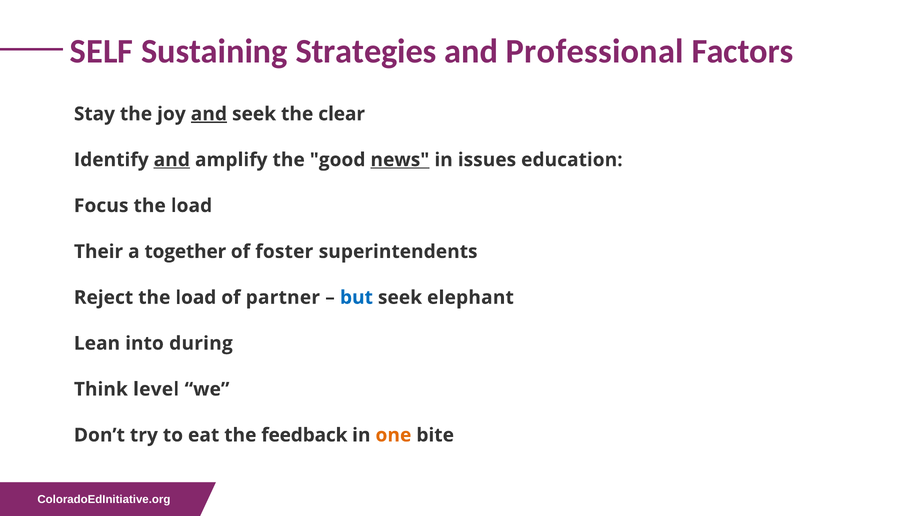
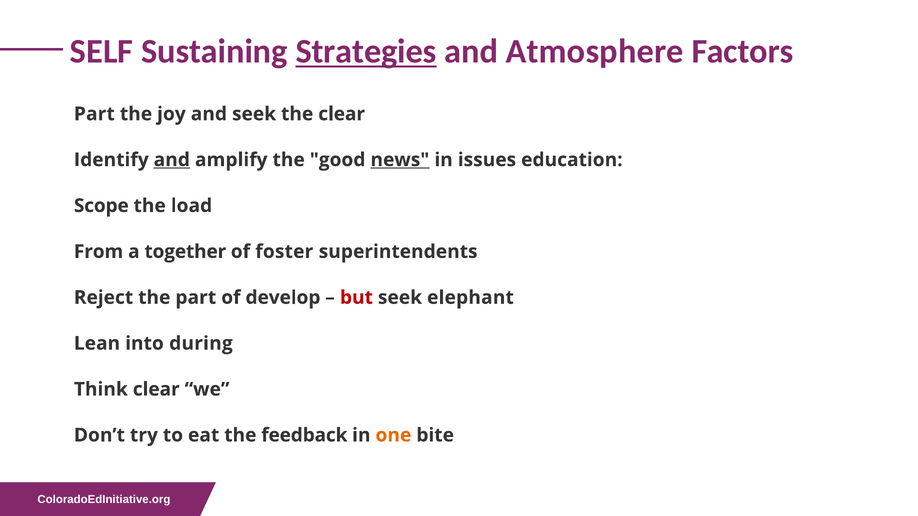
Strategies underline: none -> present (366, 52)
Professional: Professional -> Atmosphere (595, 52)
Stay: Stay -> Part (94, 114)
and underline: present -> none (209, 114)
Focus: Focus -> Scope (101, 206)
Their: Their -> From (99, 252)
Reject the load: load -> part (196, 298)
partner: partner -> develop (283, 298)
but colour: blue -> red (356, 298)
Think level: level -> clear (156, 390)
